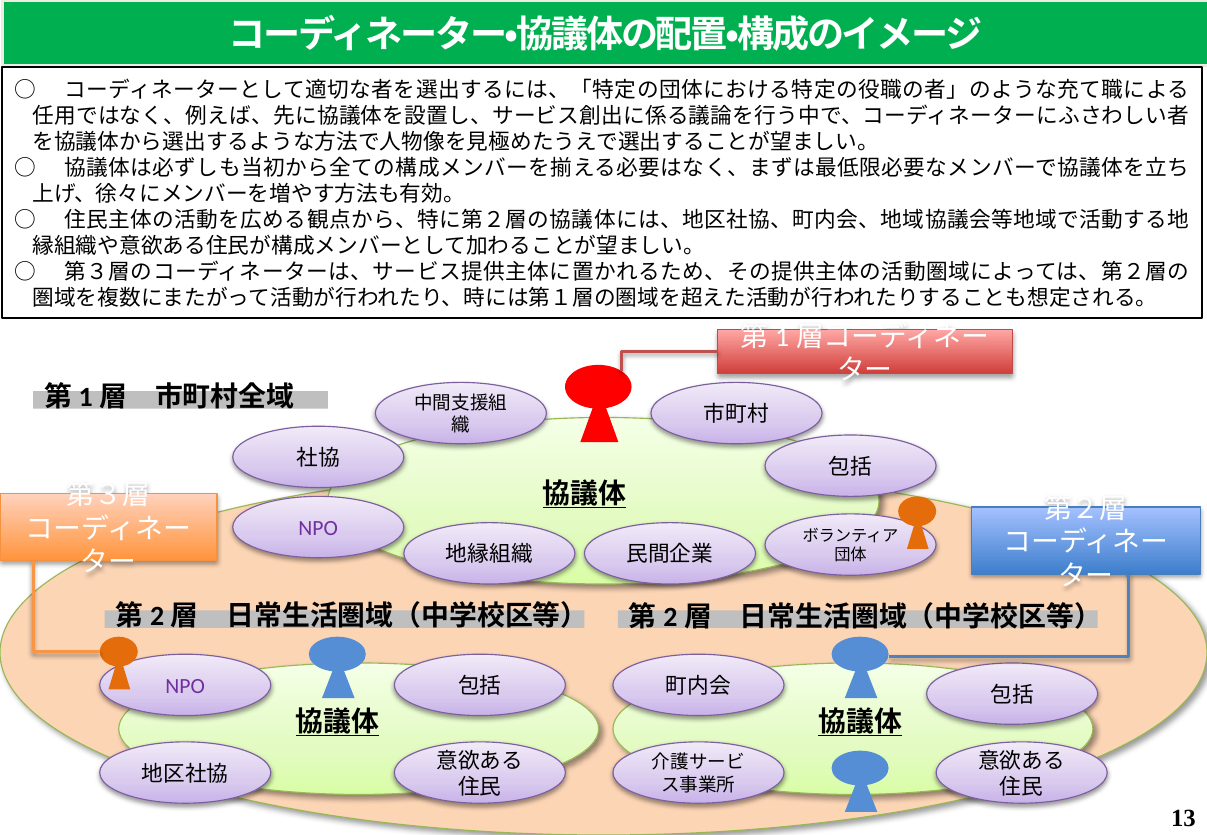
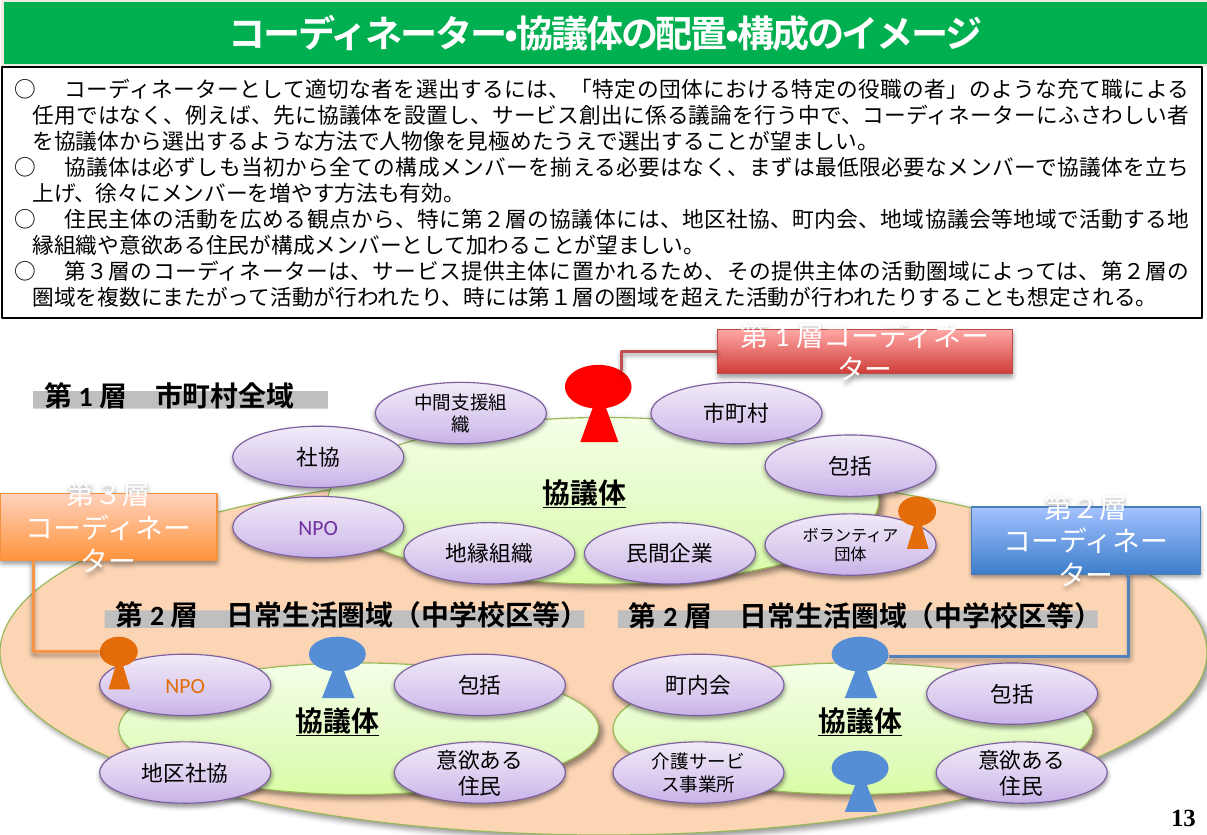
NPO colour: purple -> orange (185, 687)
